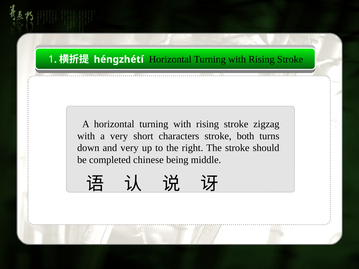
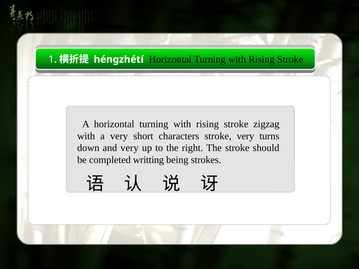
stroke both: both -> very (245, 136)
chinese: chinese -> writting (148, 160)
middle: middle -> strokes (206, 160)
